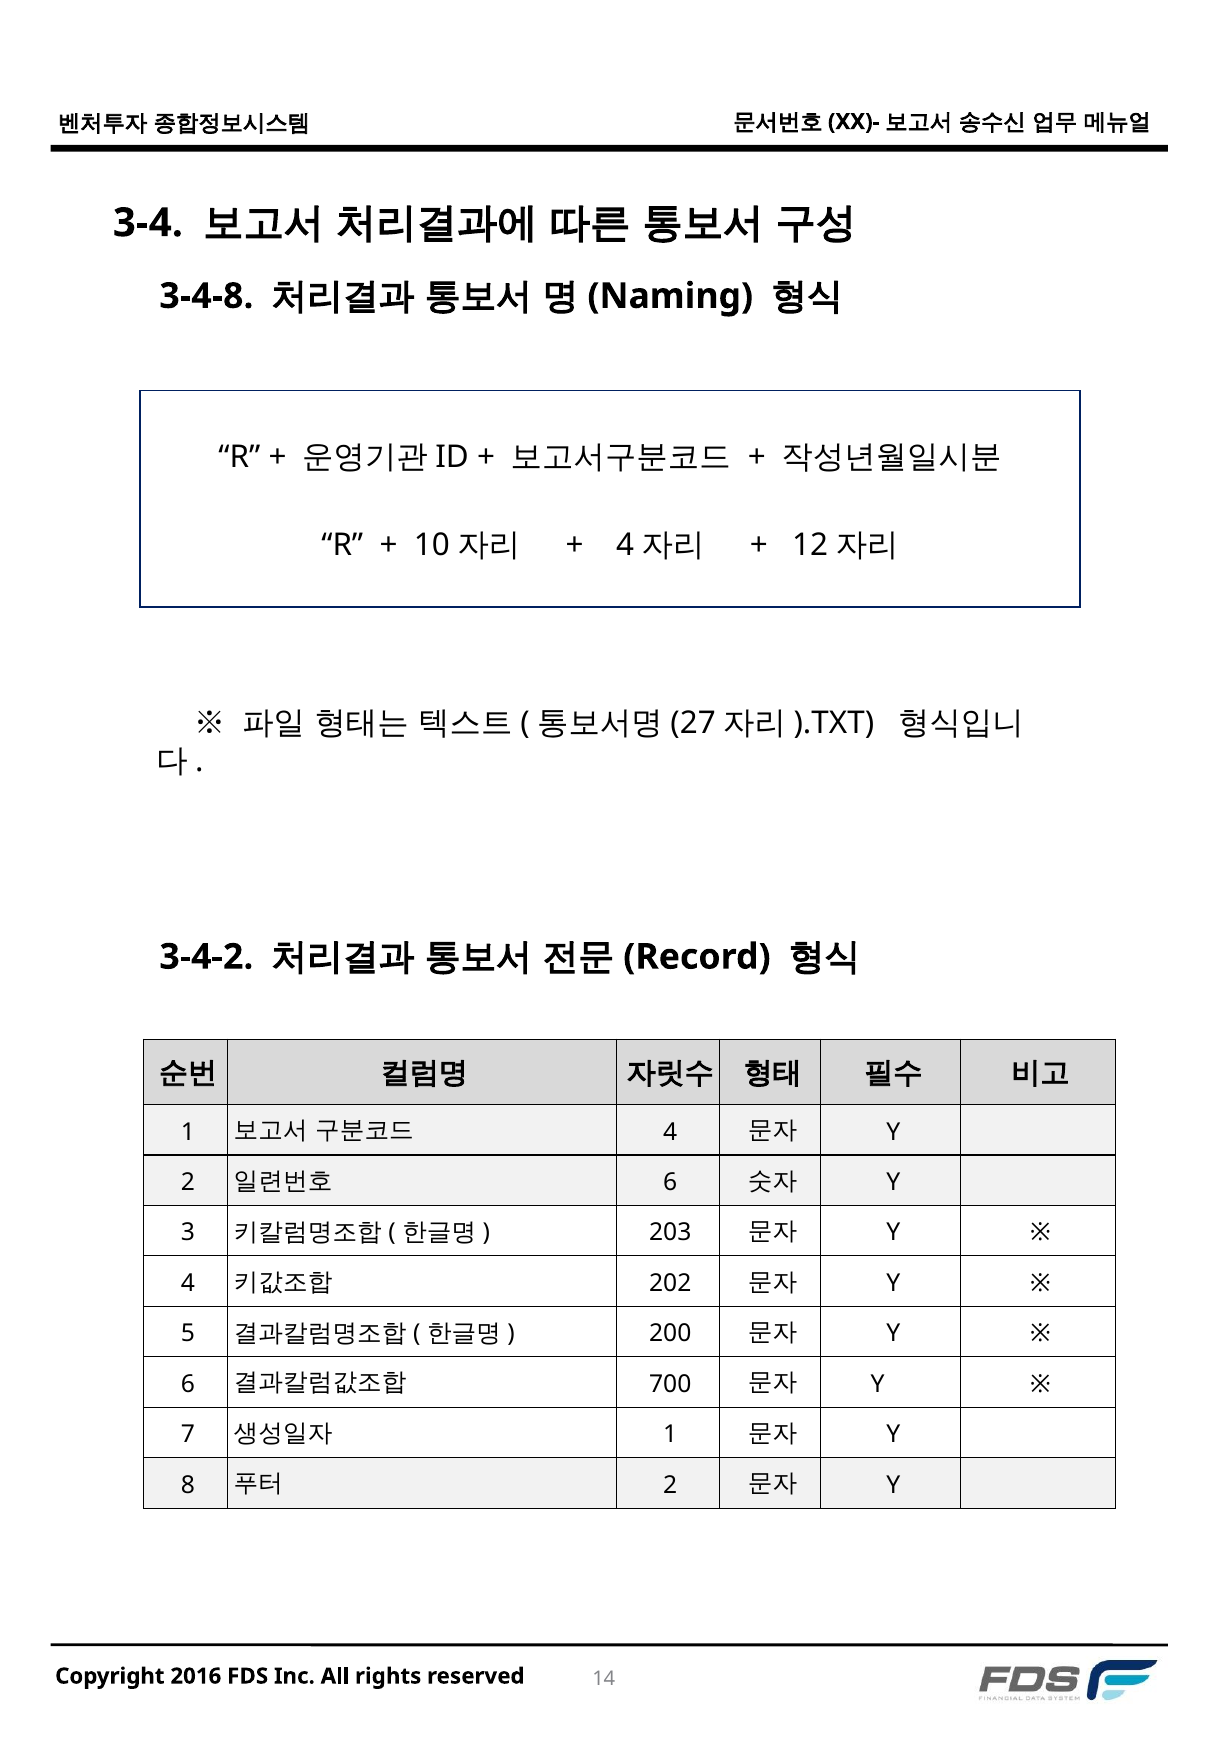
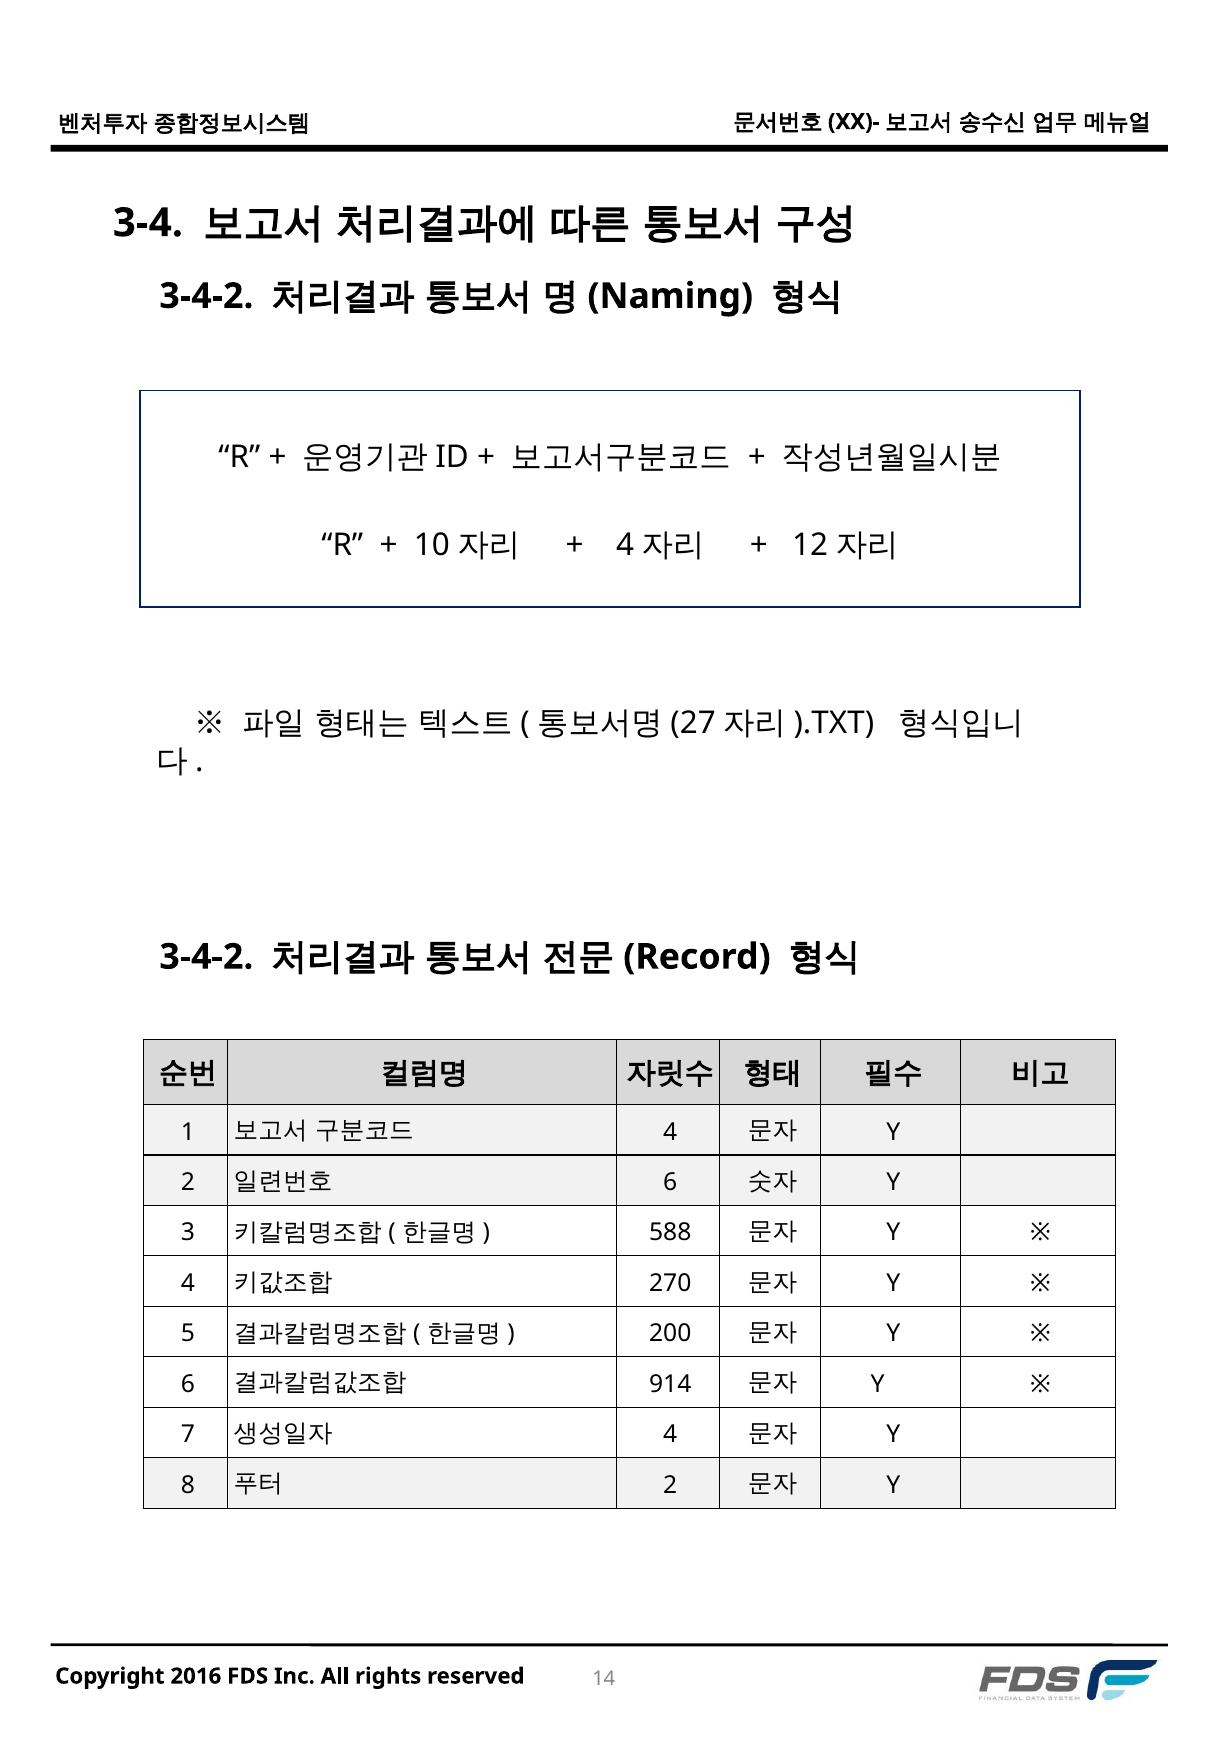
3-4-8: 3-4-8 -> 3-4-2 (206, 296)
203: 203 -> 588 (670, 1233)
202: 202 -> 270 (670, 1283)
700: 700 -> 914 (670, 1384)
1: 1 -> 4 (670, 1434)
